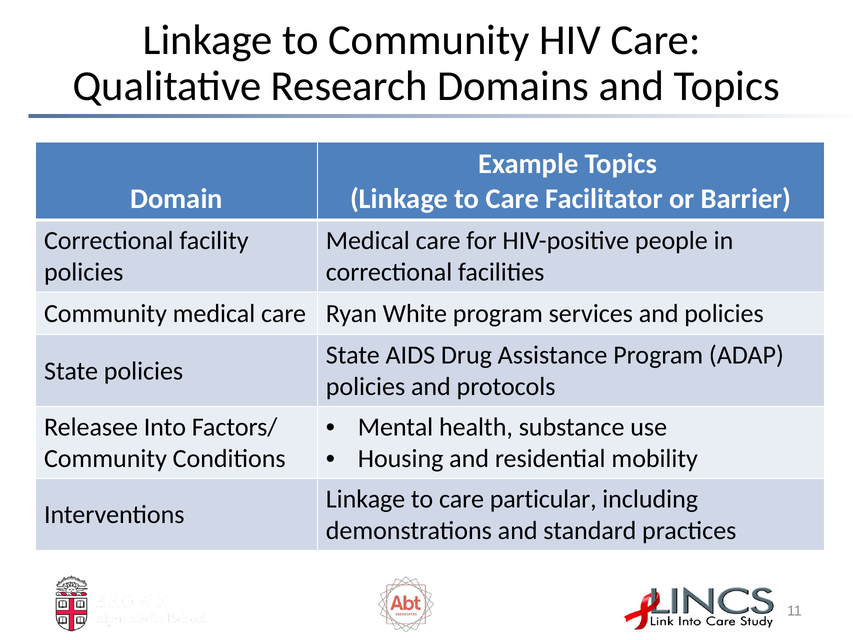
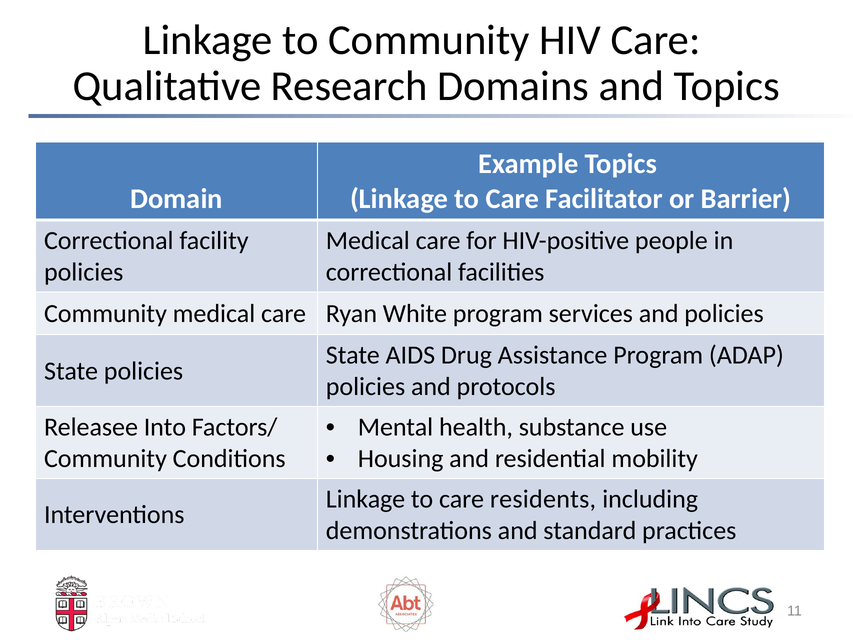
particular: particular -> residents (543, 499)
